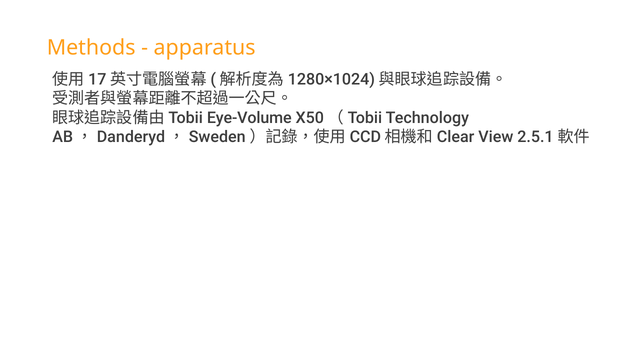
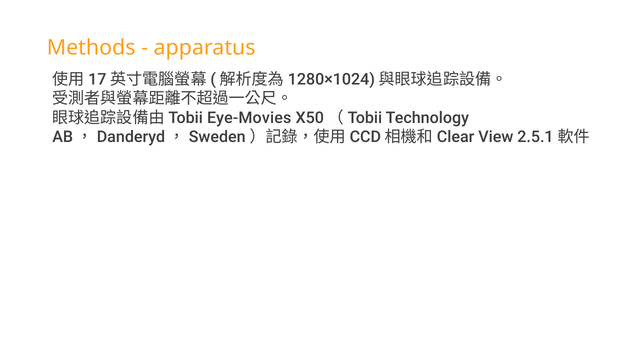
Eye-Volume: Eye-Volume -> Eye-Movies (249, 118)
